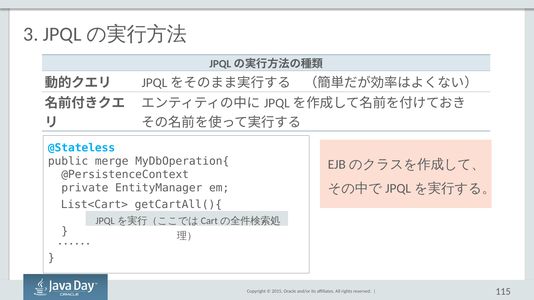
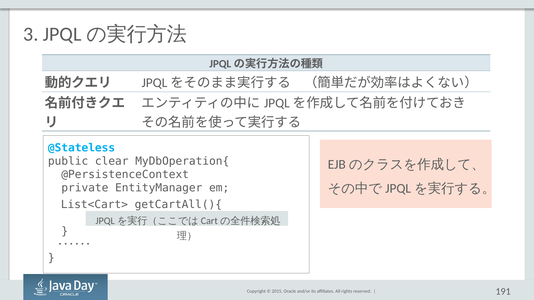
merge: merge -> clear (112, 161)
115: 115 -> 191 (503, 292)
